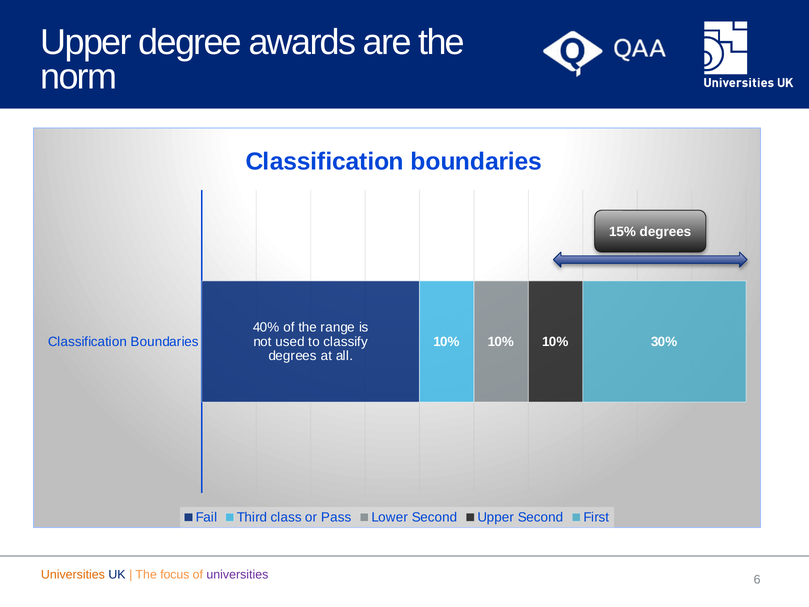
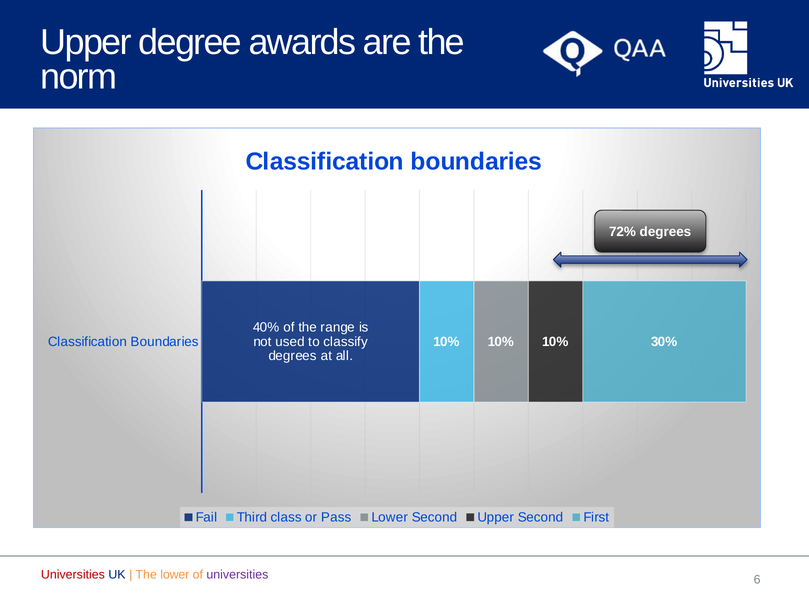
15%: 15% -> 72% (622, 232)
Universities colour: orange -> red (73, 575)
The focus: focus -> lower (175, 575)
